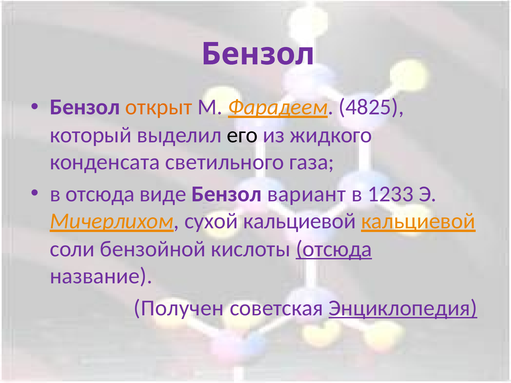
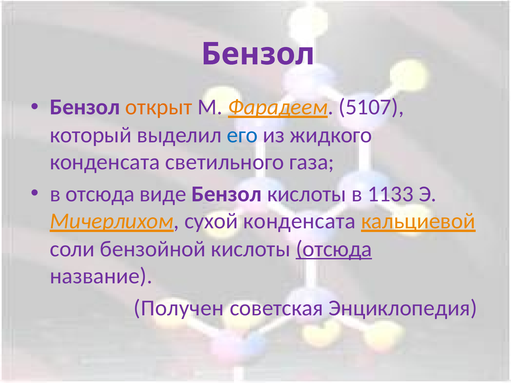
4825: 4825 -> 5107 (371, 107)
его colour: black -> blue (242, 135)
Бензол вариант: вариант -> кислоты (307, 194)
1233: 1233 -> 1133 (391, 194)
сухой кальциевой: кальциевой -> конденсата (299, 221)
Энциклопедия underline: present -> none (403, 308)
